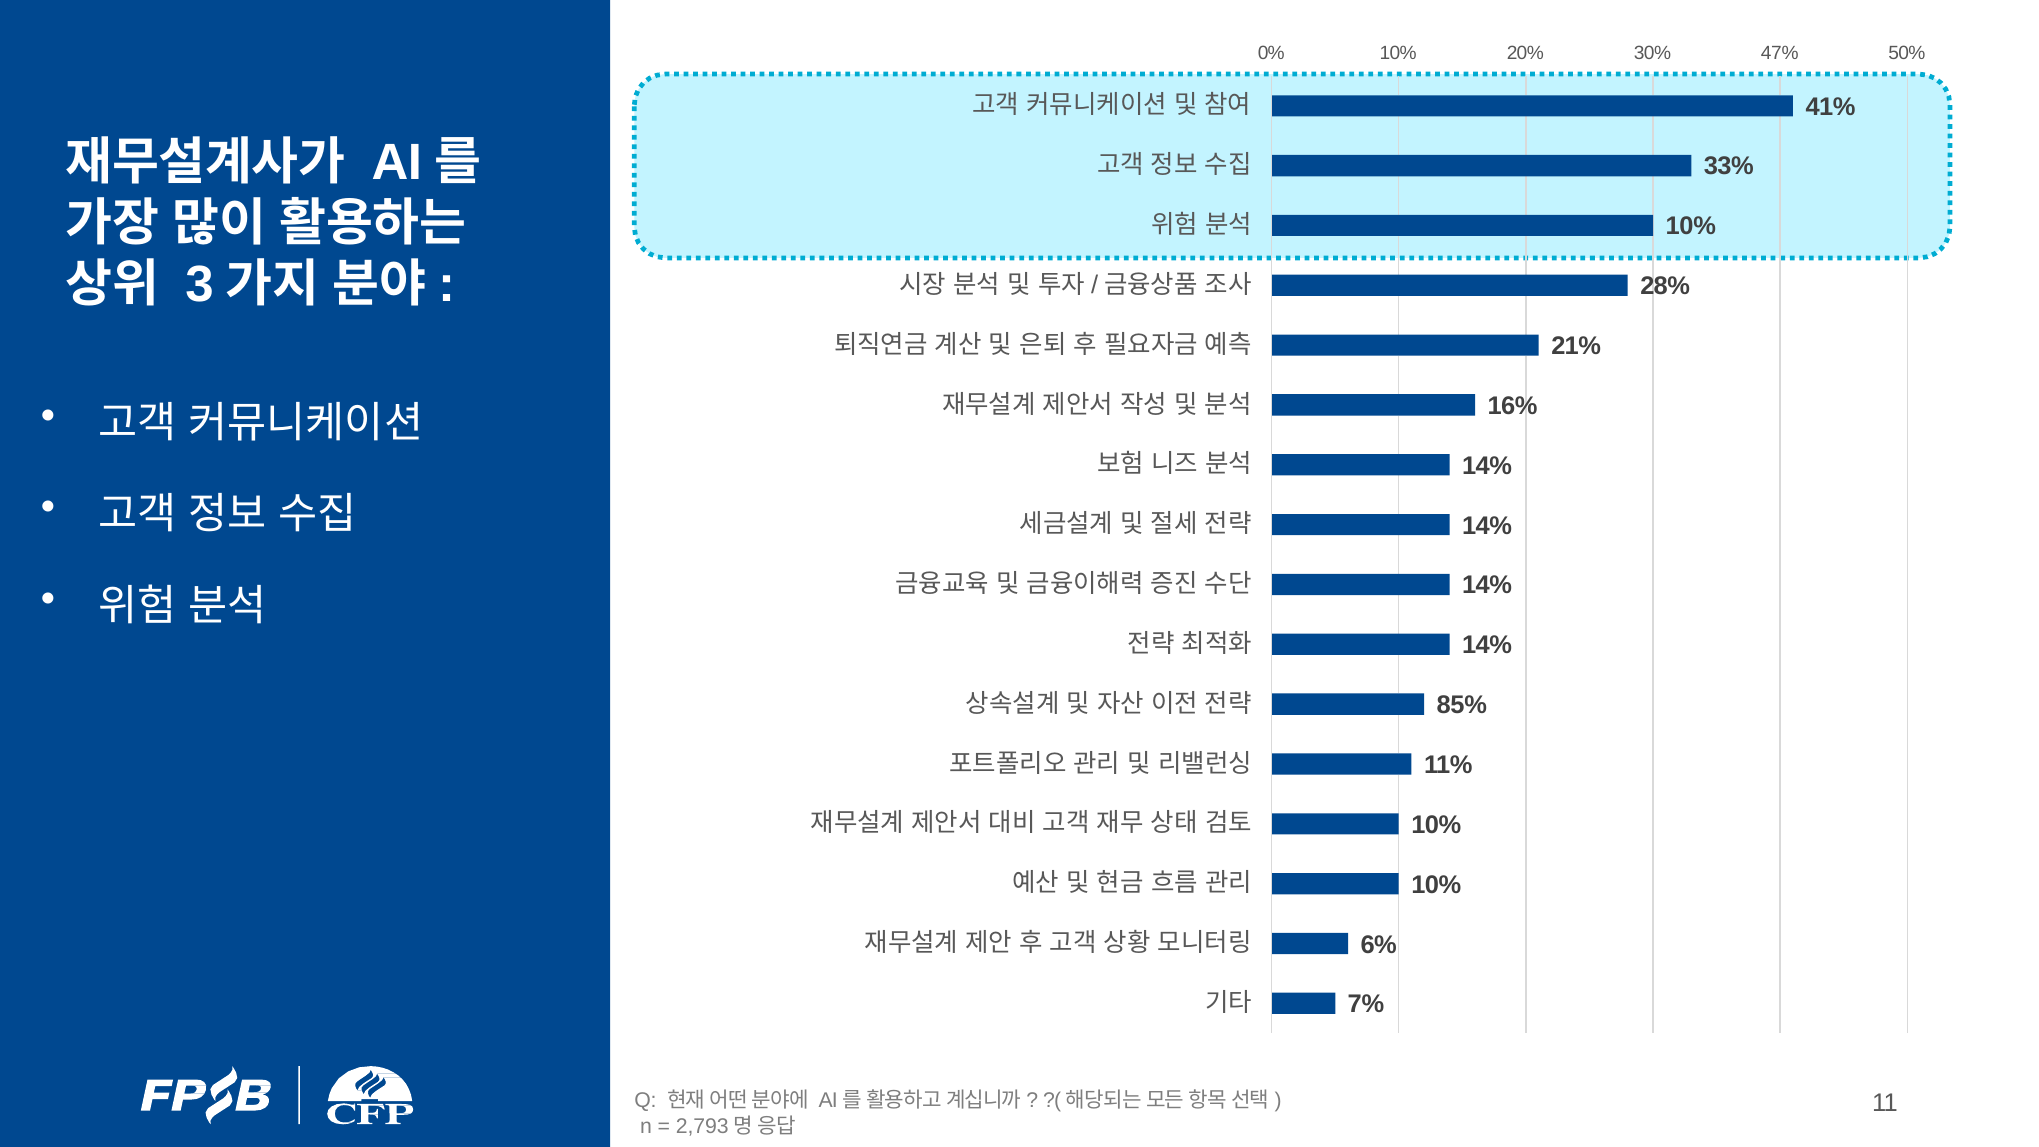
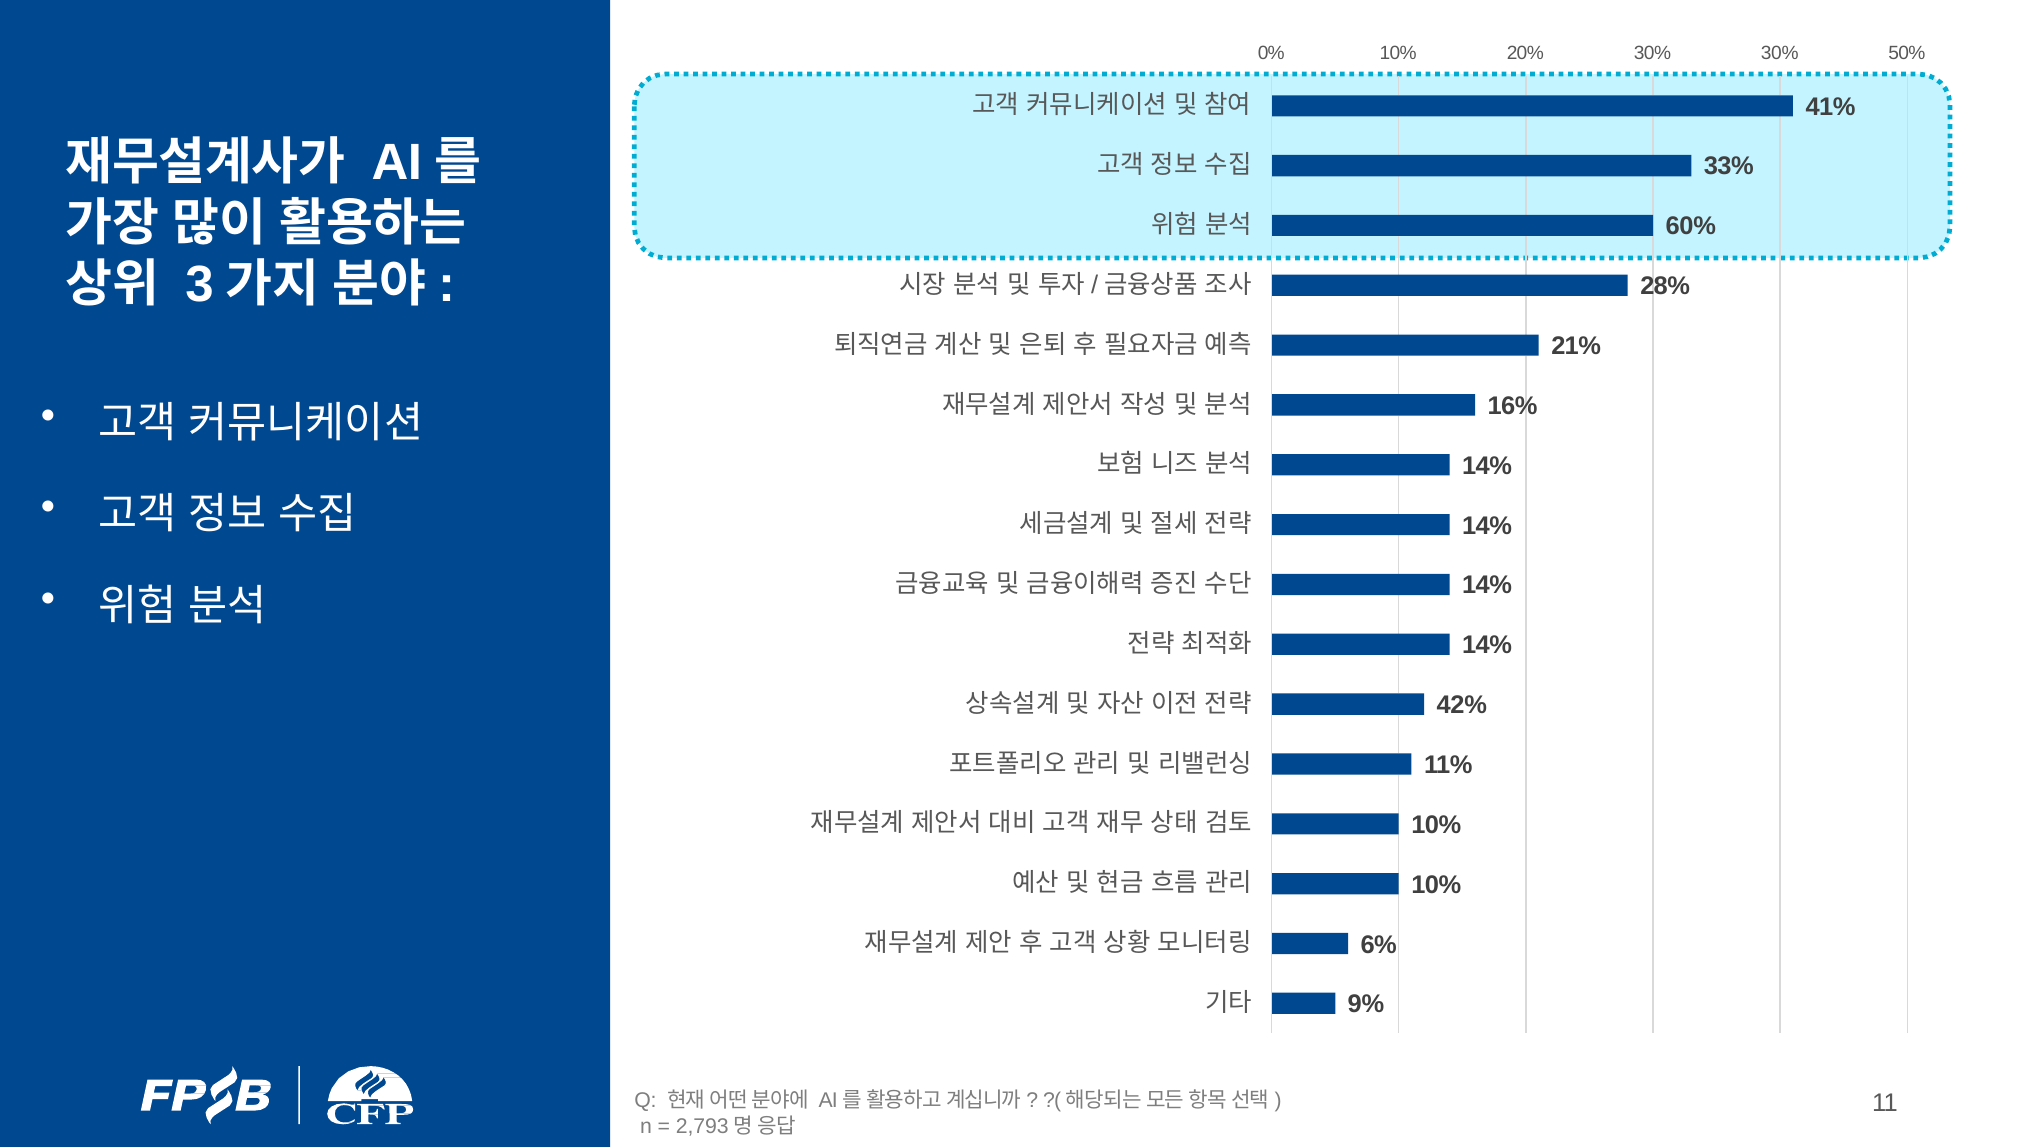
30% 47%: 47% -> 30% (1780, 53)
10%: 10% -> 60% (1691, 226)
85%: 85% -> 42% (1462, 705)
7%: 7% -> 9% (1366, 1004)
